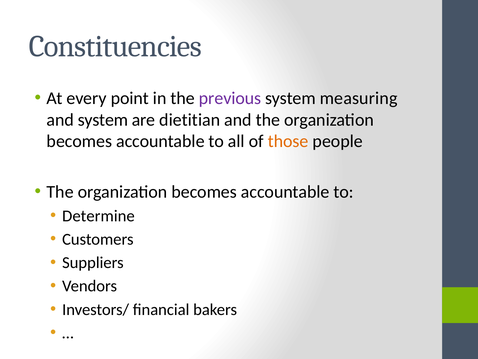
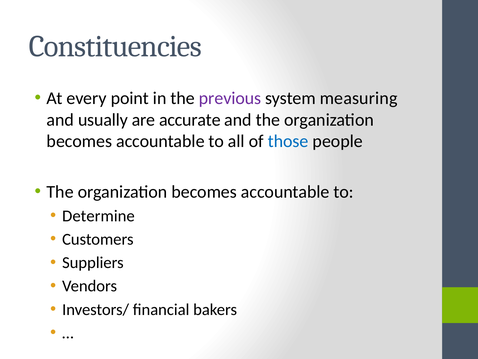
and system: system -> usually (103, 120)
dietitian: dietitian -> accurate (190, 120)
those colour: orange -> blue (288, 141)
